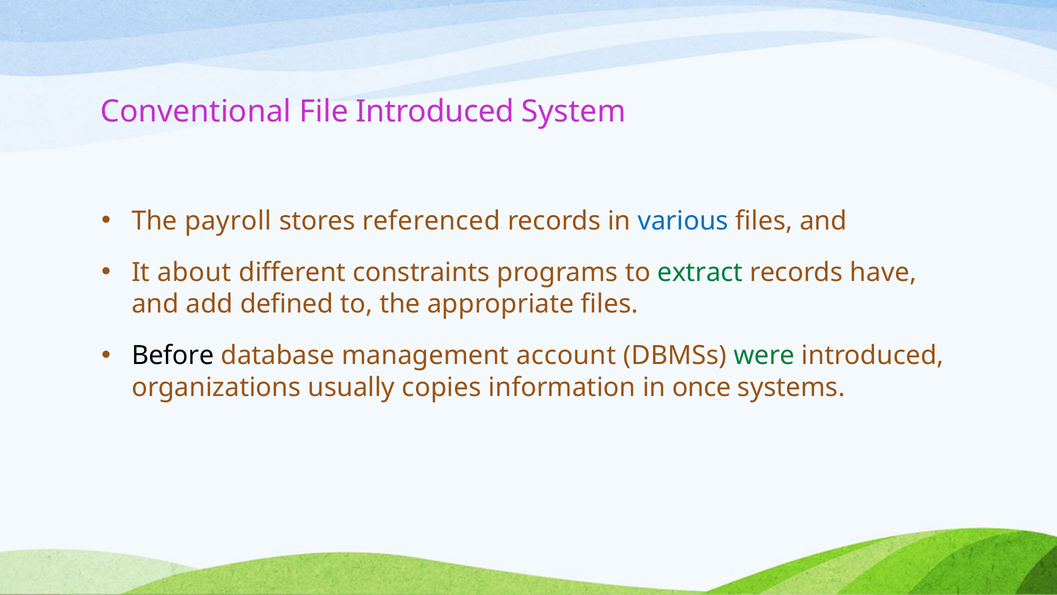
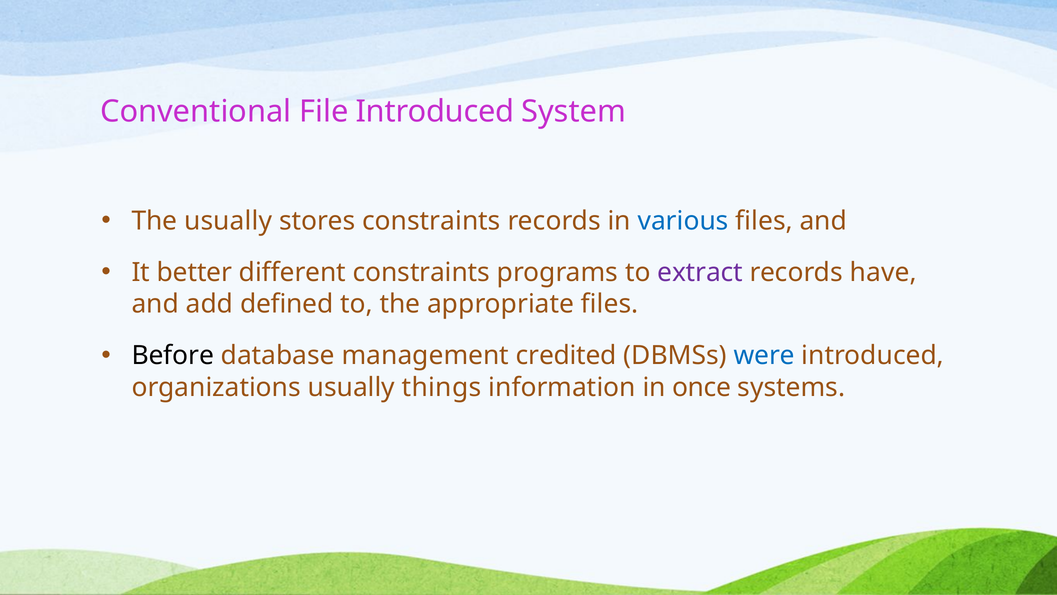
The payroll: payroll -> usually (228, 221)
stores referenced: referenced -> constraints (431, 221)
about: about -> better (194, 272)
extract colour: green -> purple (700, 272)
account: account -> credited (566, 356)
were colour: green -> blue (764, 356)
copies: copies -> things (442, 387)
